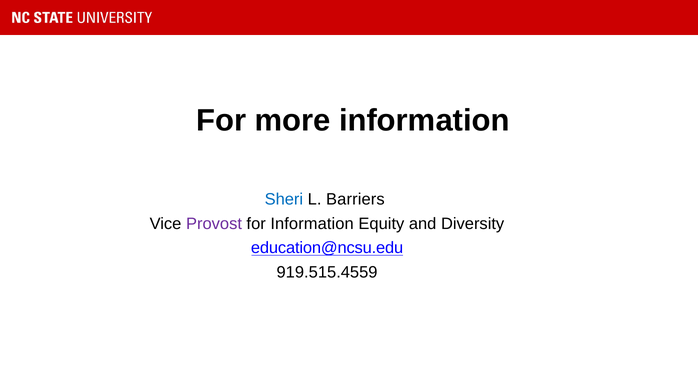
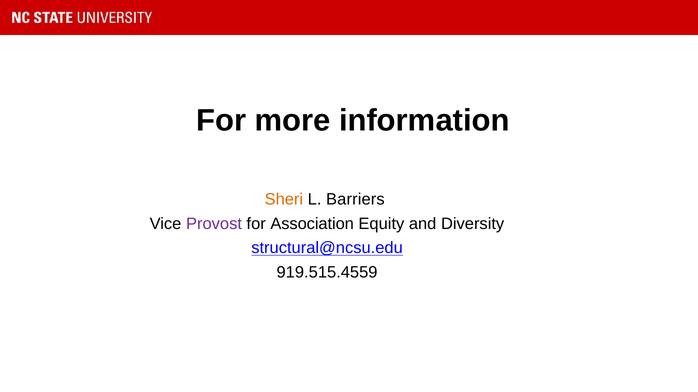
Sheri colour: blue -> orange (284, 200)
for Information: Information -> Association (312, 224)
education@ncsu.edu: education@ncsu.edu -> structural@ncsu.edu (327, 248)
